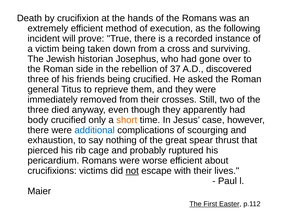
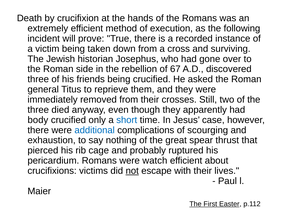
37: 37 -> 67 (175, 69)
short colour: orange -> blue (127, 120)
worse: worse -> watch (155, 160)
